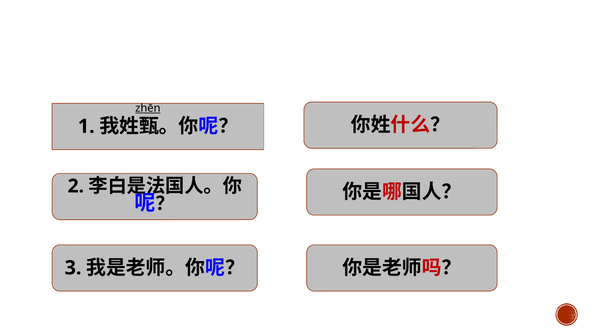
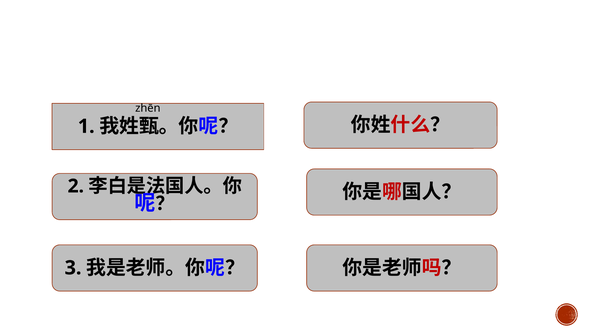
zhēn underline: present -> none (148, 108)
